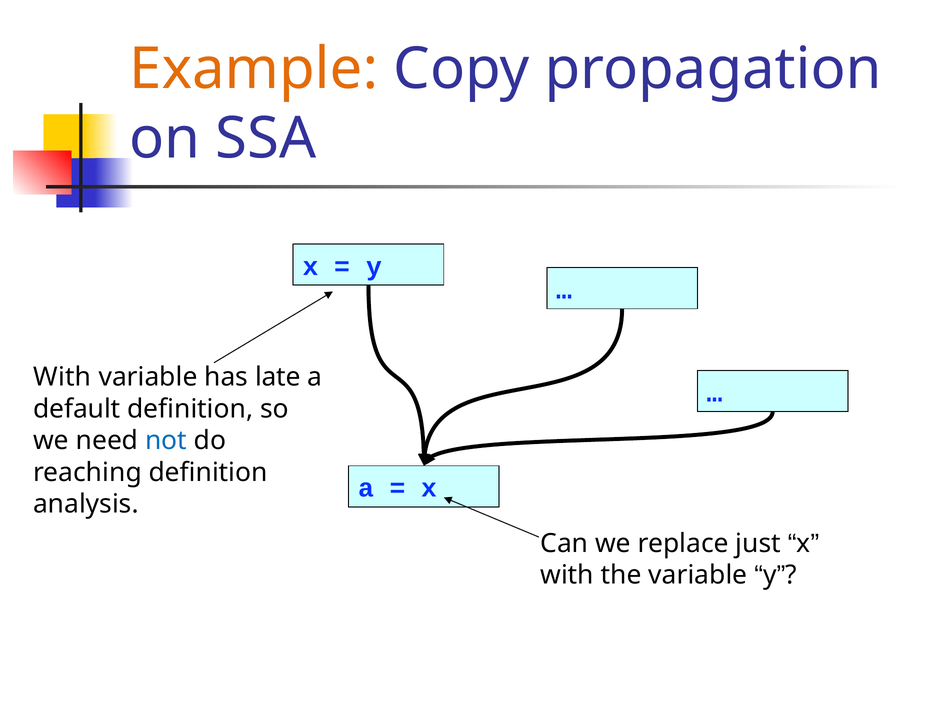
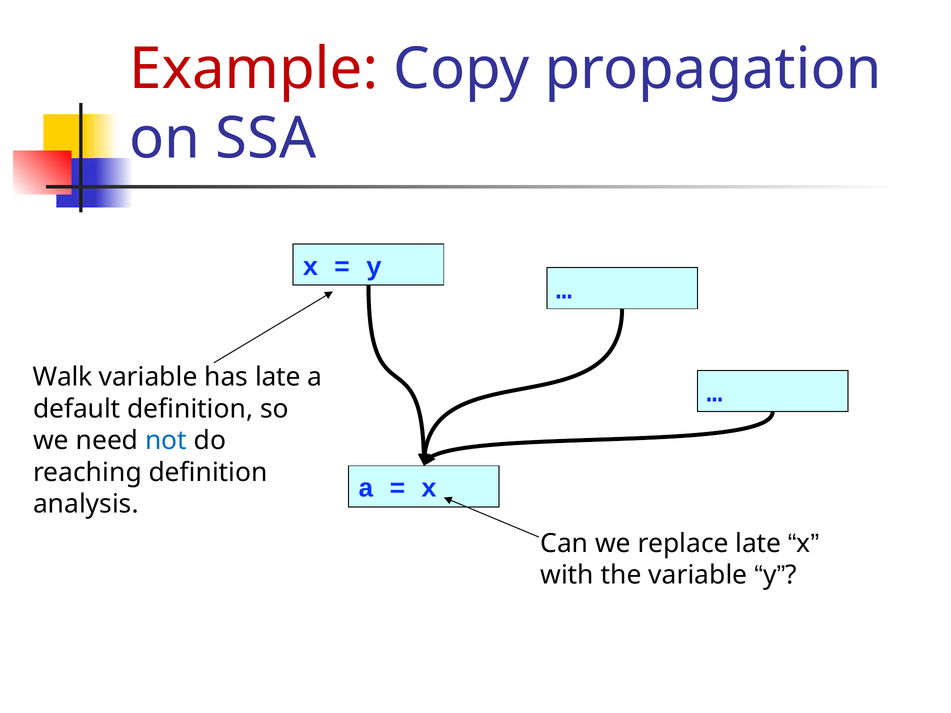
Example colour: orange -> red (254, 69)
With: With -> Walk (63, 377)
replace just: just -> late (758, 544)
